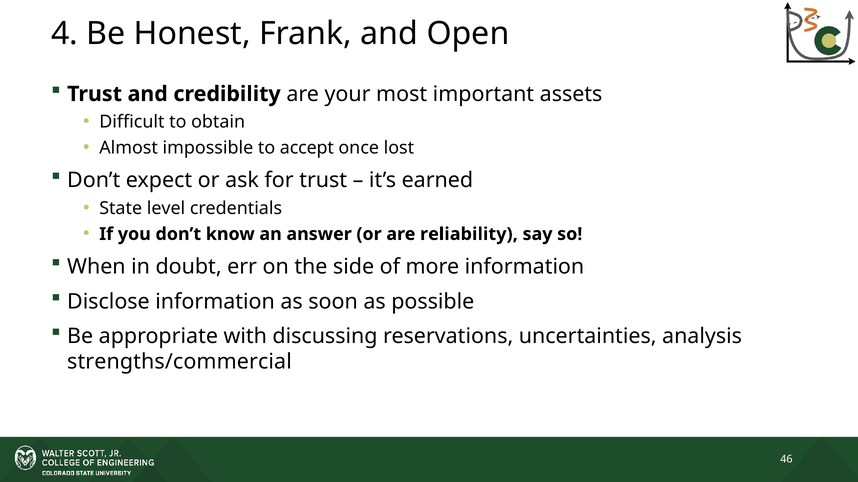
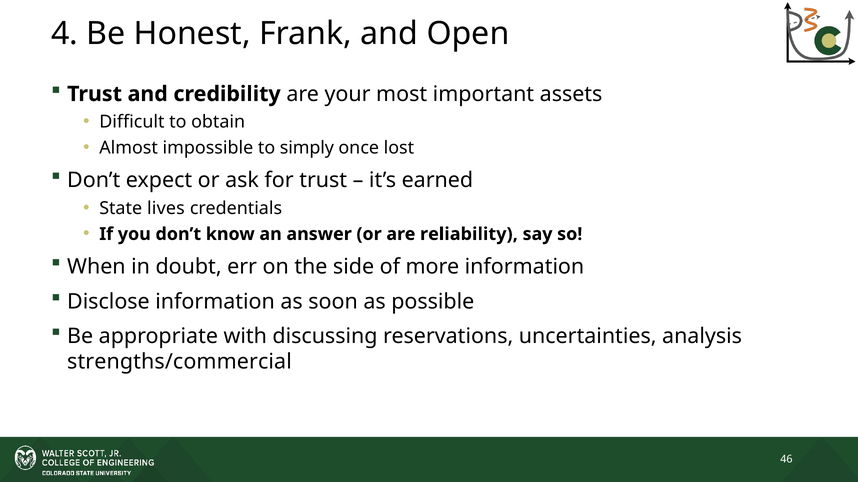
accept: accept -> simply (307, 148)
level: level -> lives (166, 208)
